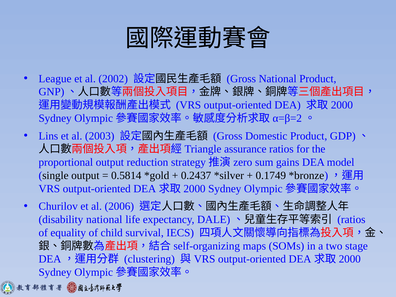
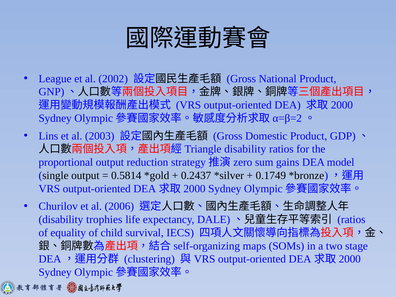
assurance: assurance -> disability (245, 149)
disability national: national -> trophies (104, 219)
